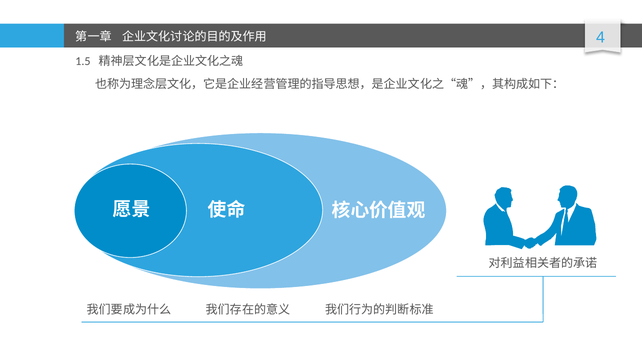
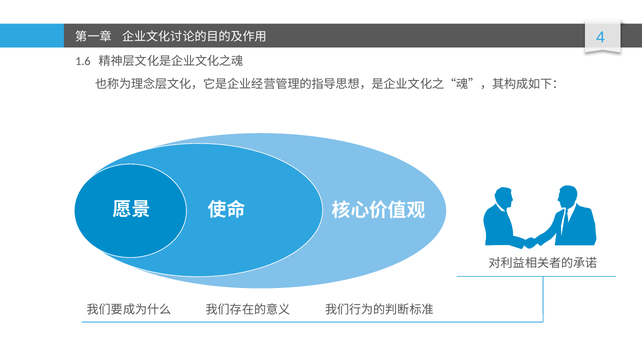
1.5: 1.5 -> 1.6 (83, 61)
